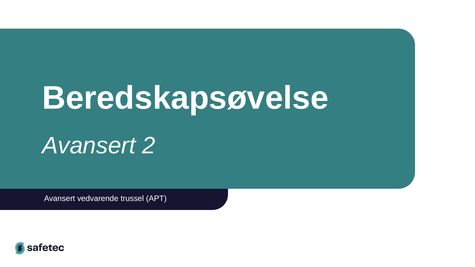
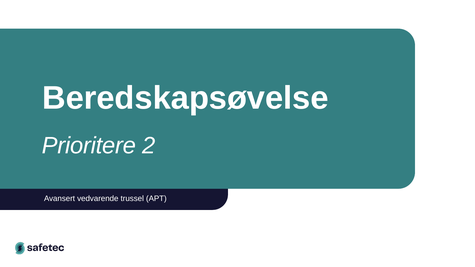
Avansert: Avansert -> Prioritere (89, 146)
